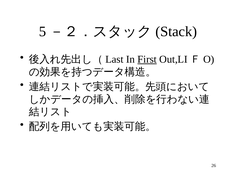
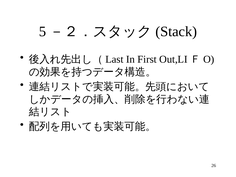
First underline: present -> none (147, 59)
